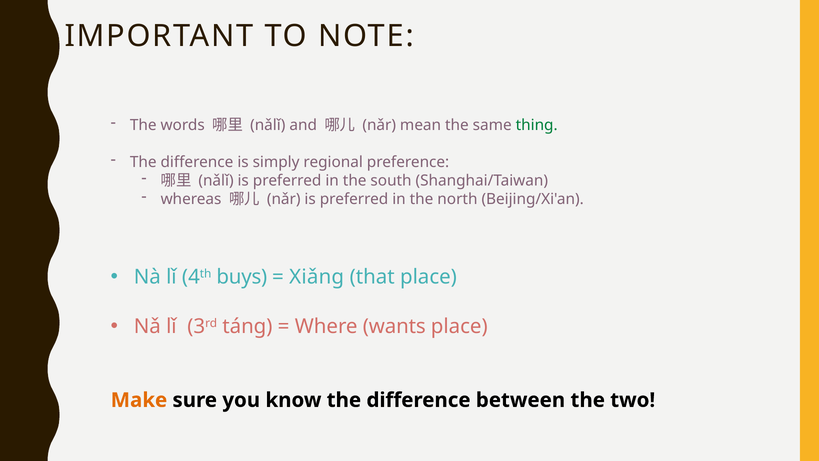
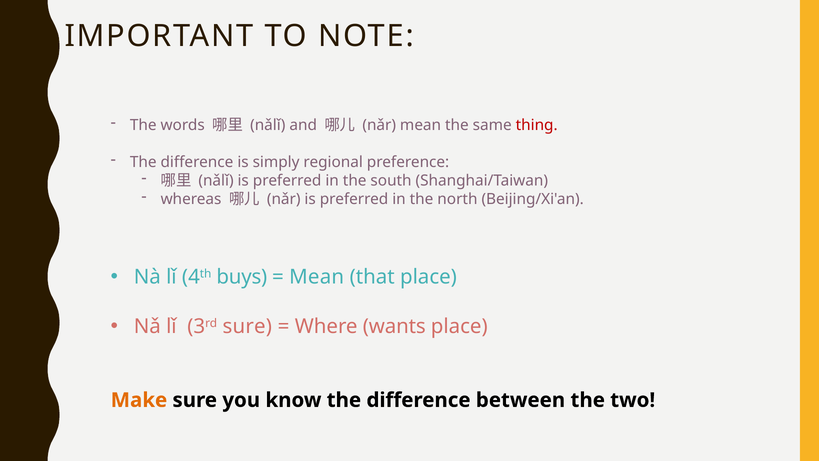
thing colour: green -> red (537, 125)
Xiǎng: Xiǎng -> Mean (317, 277)
3rd táng: táng -> sure (247, 326)
